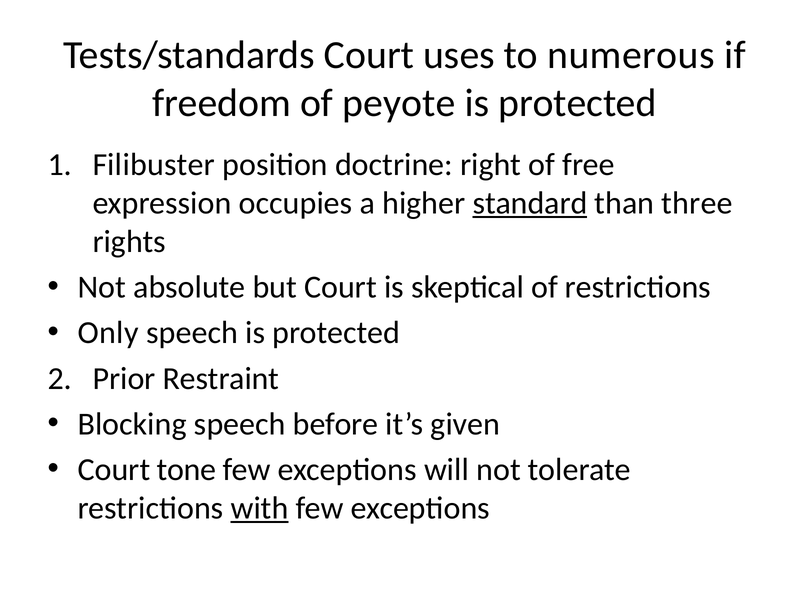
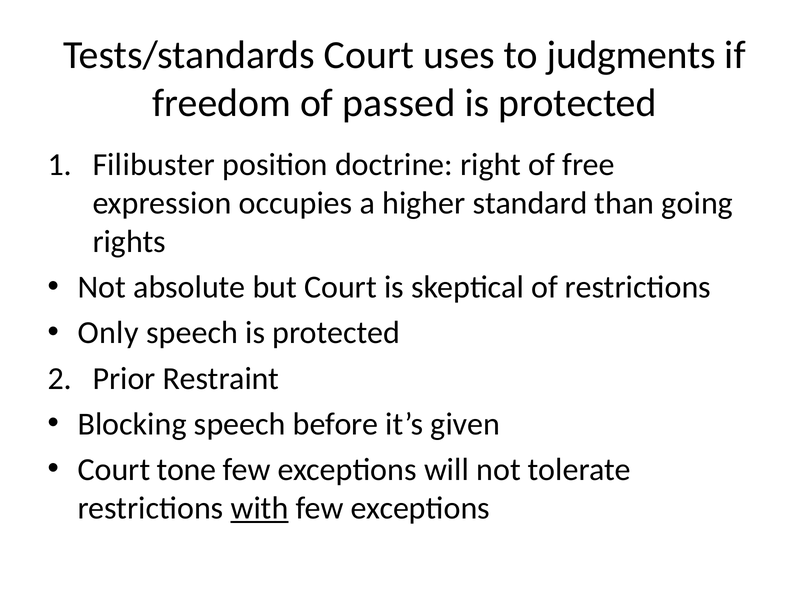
numerous: numerous -> judgments (631, 55)
peyote: peyote -> passed (399, 103)
standard underline: present -> none (530, 203)
three: three -> going (697, 203)
